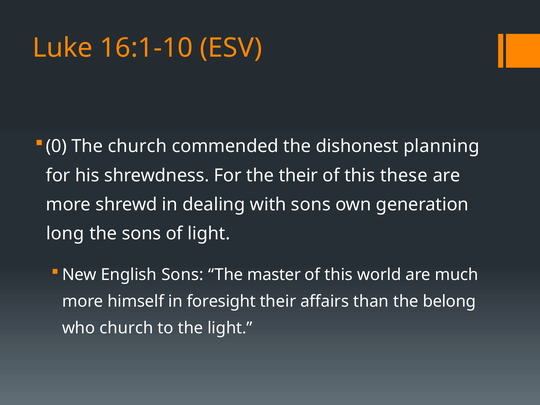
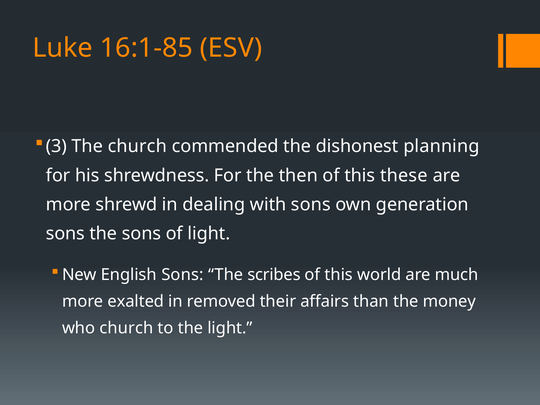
16:1-10: 16:1-10 -> 16:1-85 (146, 48)
0: 0 -> 3 (56, 146)
the their: their -> then (298, 175)
long: long -> sons (65, 234)
master: master -> scribes (274, 275)
himself: himself -> exalted (136, 301)
foresight: foresight -> removed (221, 301)
belong: belong -> money (449, 301)
